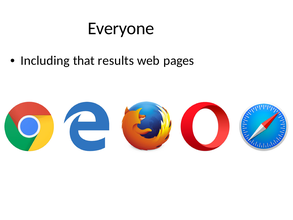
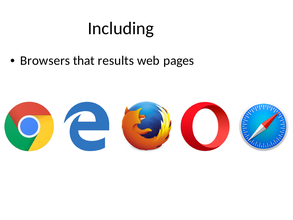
Everyone: Everyone -> Including (121, 28)
Including: Including -> Browsers (45, 60)
